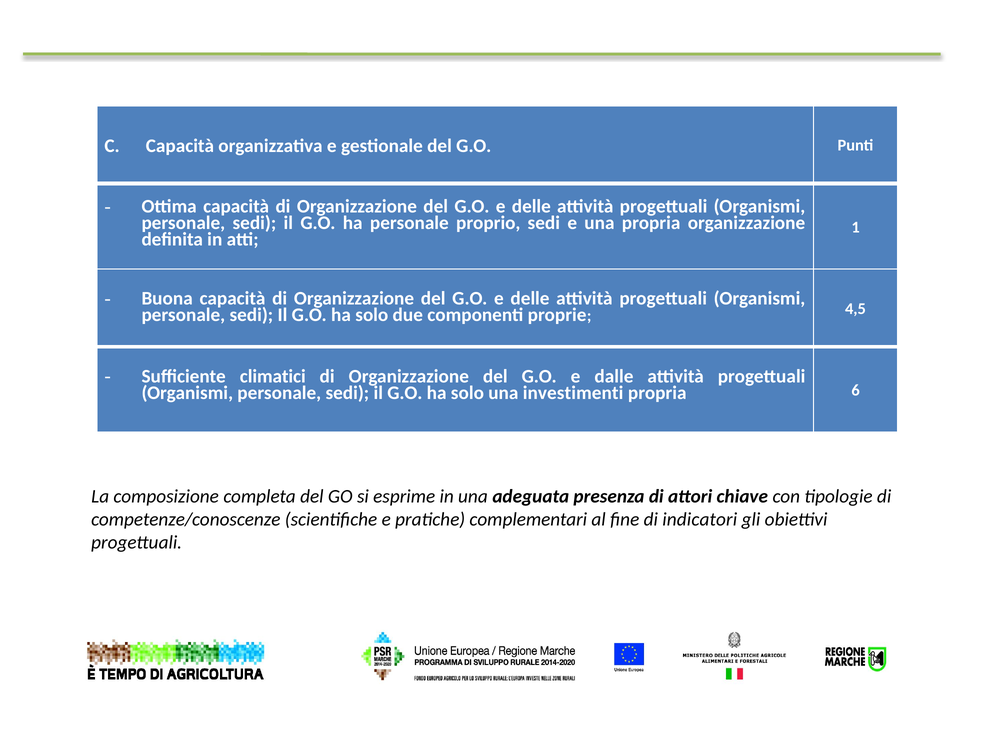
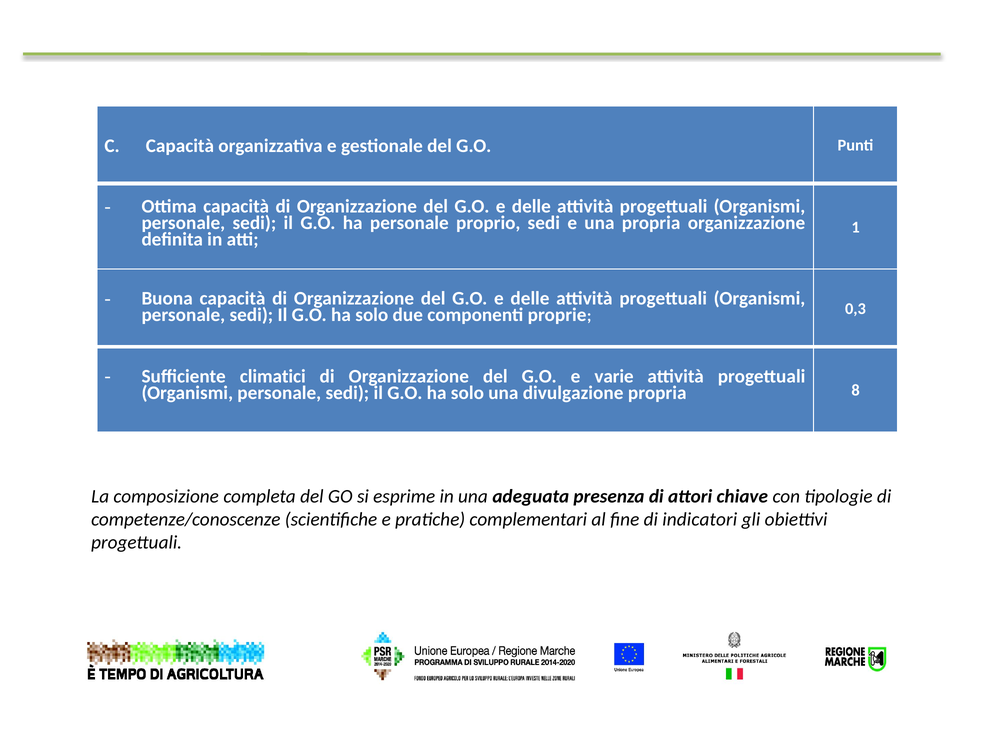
4,5: 4,5 -> 0,3 (855, 309)
dalle: dalle -> varie (614, 376)
investimenti: investimenti -> divulgazione (573, 393)
6: 6 -> 8 (856, 390)
